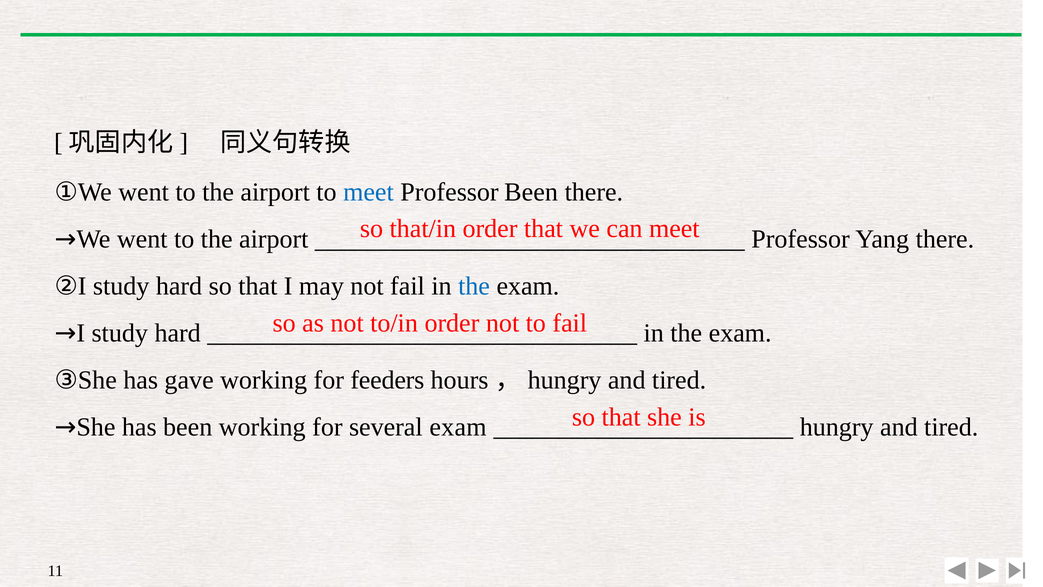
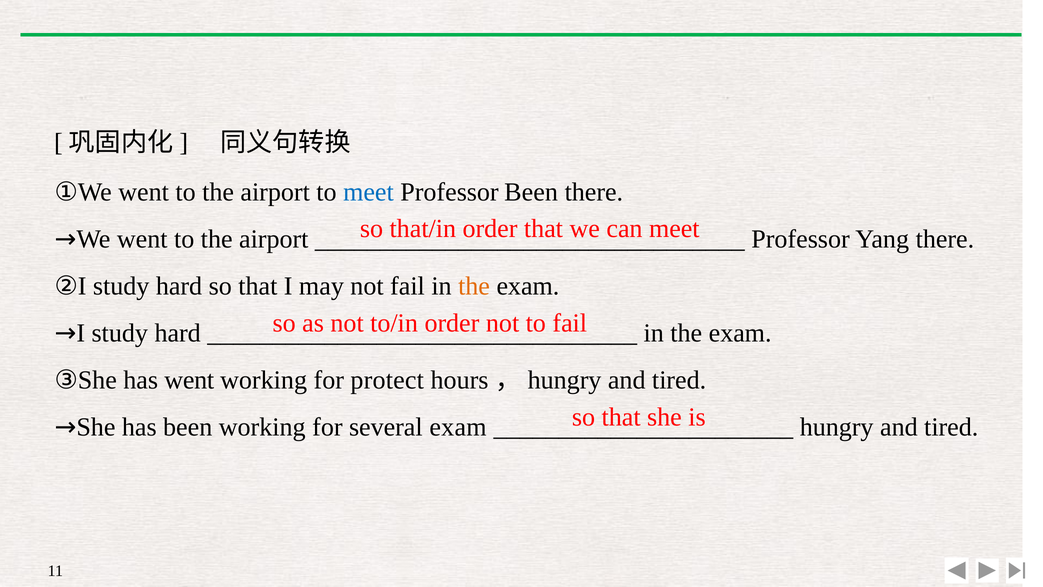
the colour: blue -> orange (474, 286)
has gave: gave -> went (189, 380)
feeders: feeders -> protect (387, 380)
